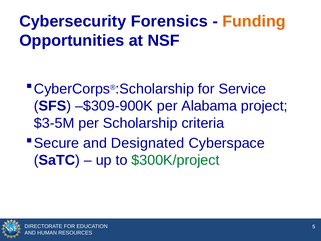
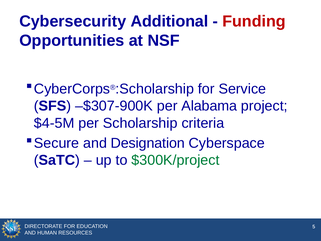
Forensics: Forensics -> Additional (169, 21)
Funding colour: orange -> red (254, 21)
–$309-900K: –$309-900K -> –$307-900K (114, 106)
$3-5M: $3-5M -> $4-5M (54, 123)
Designated: Designated -> Designation (148, 143)
